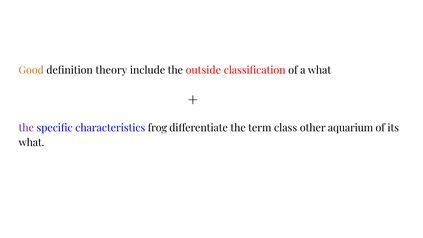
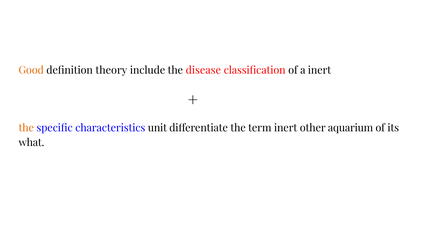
outside: outside -> disease (203, 70)
a what: what -> inert (319, 70)
the colour: purple -> orange (26, 128)
frog: frog -> unit (157, 128)
term class: class -> inert (286, 128)
